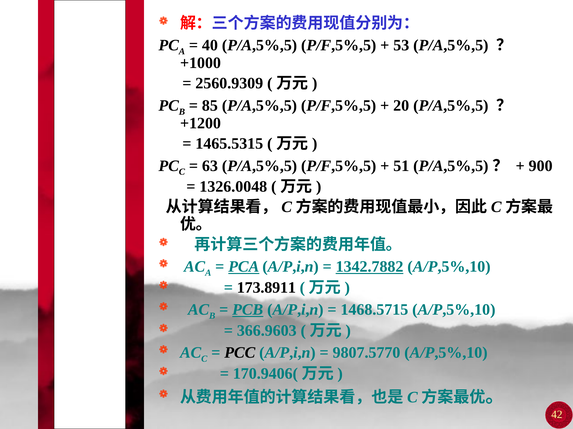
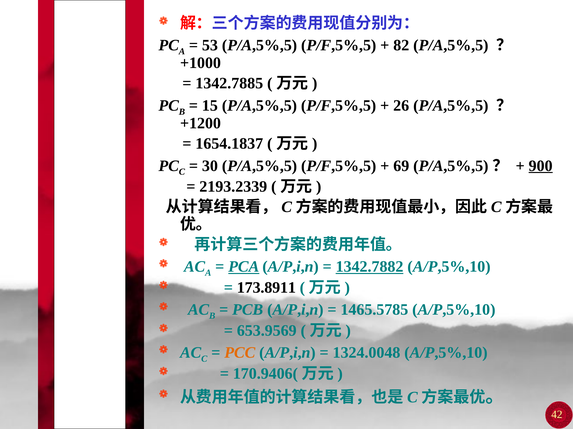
40: 40 -> 53 (210, 45)
53: 53 -> 82 (401, 45)
2560.9309: 2560.9309 -> 1342.7885 (229, 84)
85: 85 -> 15 (210, 106)
20: 20 -> 26 (401, 106)
1465.5315: 1465.5315 -> 1654.1837 (229, 144)
63: 63 -> 30 (210, 166)
51: 51 -> 69 (401, 166)
900 underline: none -> present (541, 166)
1326.0048: 1326.0048 -> 2193.2339 (233, 187)
PCB underline: present -> none (248, 310)
1468.5715: 1468.5715 -> 1465.5785 (374, 310)
366.9603: 366.9603 -> 653.9569 (267, 331)
PCC colour: black -> orange (240, 353)
9807.5770: 9807.5770 -> 1324.0048 (366, 353)
